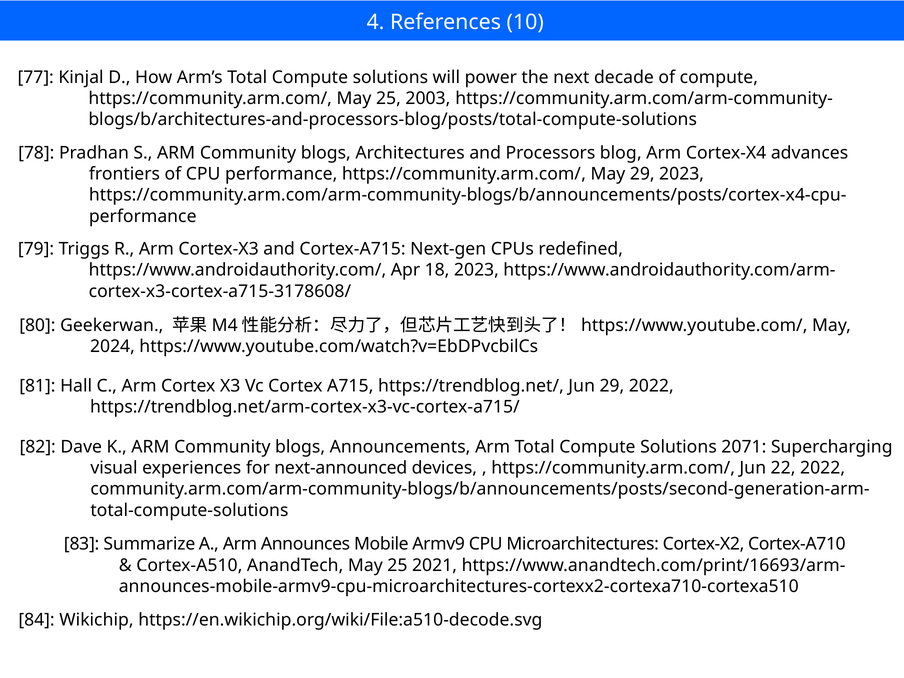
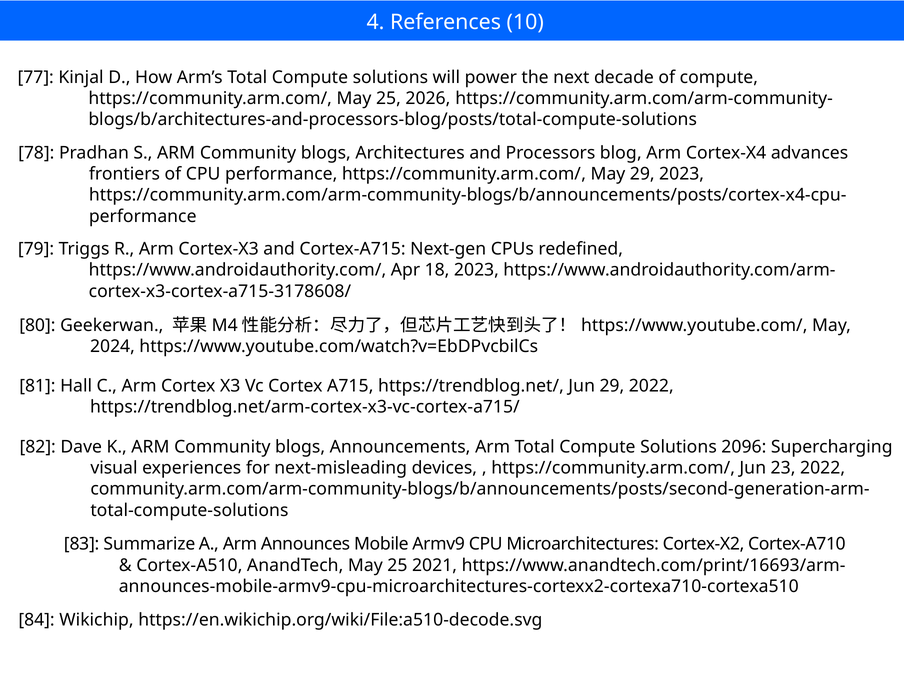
2003: 2003 -> 2026 (428, 98)
2071: 2071 -> 2096 (744, 447)
next-announced: next-announced -> next-misleading (341, 468)
22: 22 -> 23 (783, 468)
